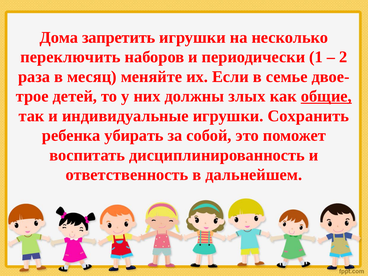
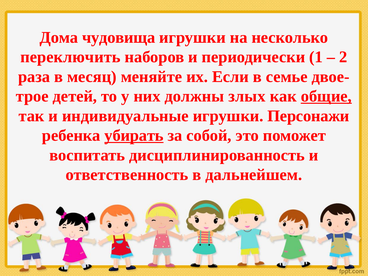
запретить: запретить -> чудовища (119, 37)
Сохранить: Сохранить -> Персонажи (308, 116)
убирать underline: none -> present (134, 136)
